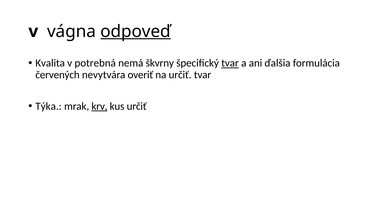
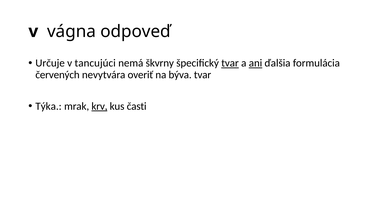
odpoveď underline: present -> none (136, 31)
Kvalita: Kvalita -> Určuje (50, 63)
potrebná: potrebná -> tancujúci (95, 63)
ani underline: none -> present (256, 63)
na určiť: určiť -> býva (180, 75)
kus určiť: určiť -> časti (137, 106)
